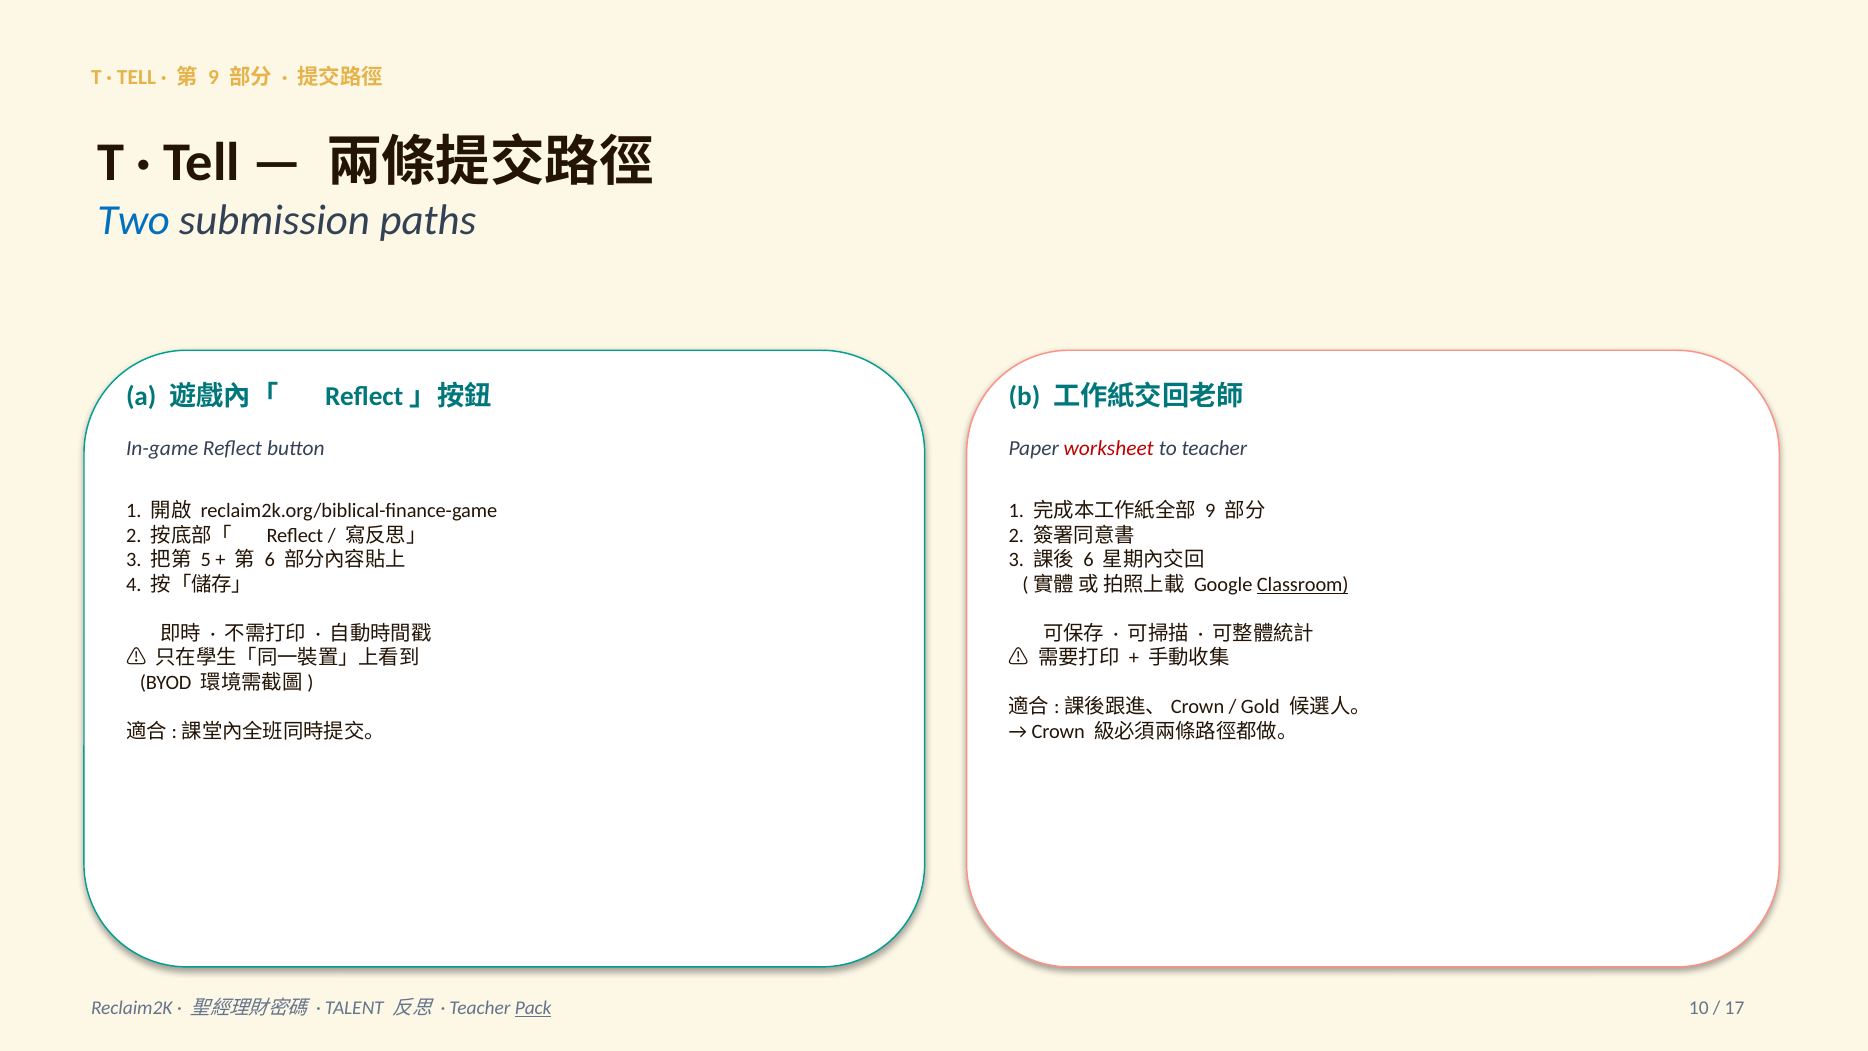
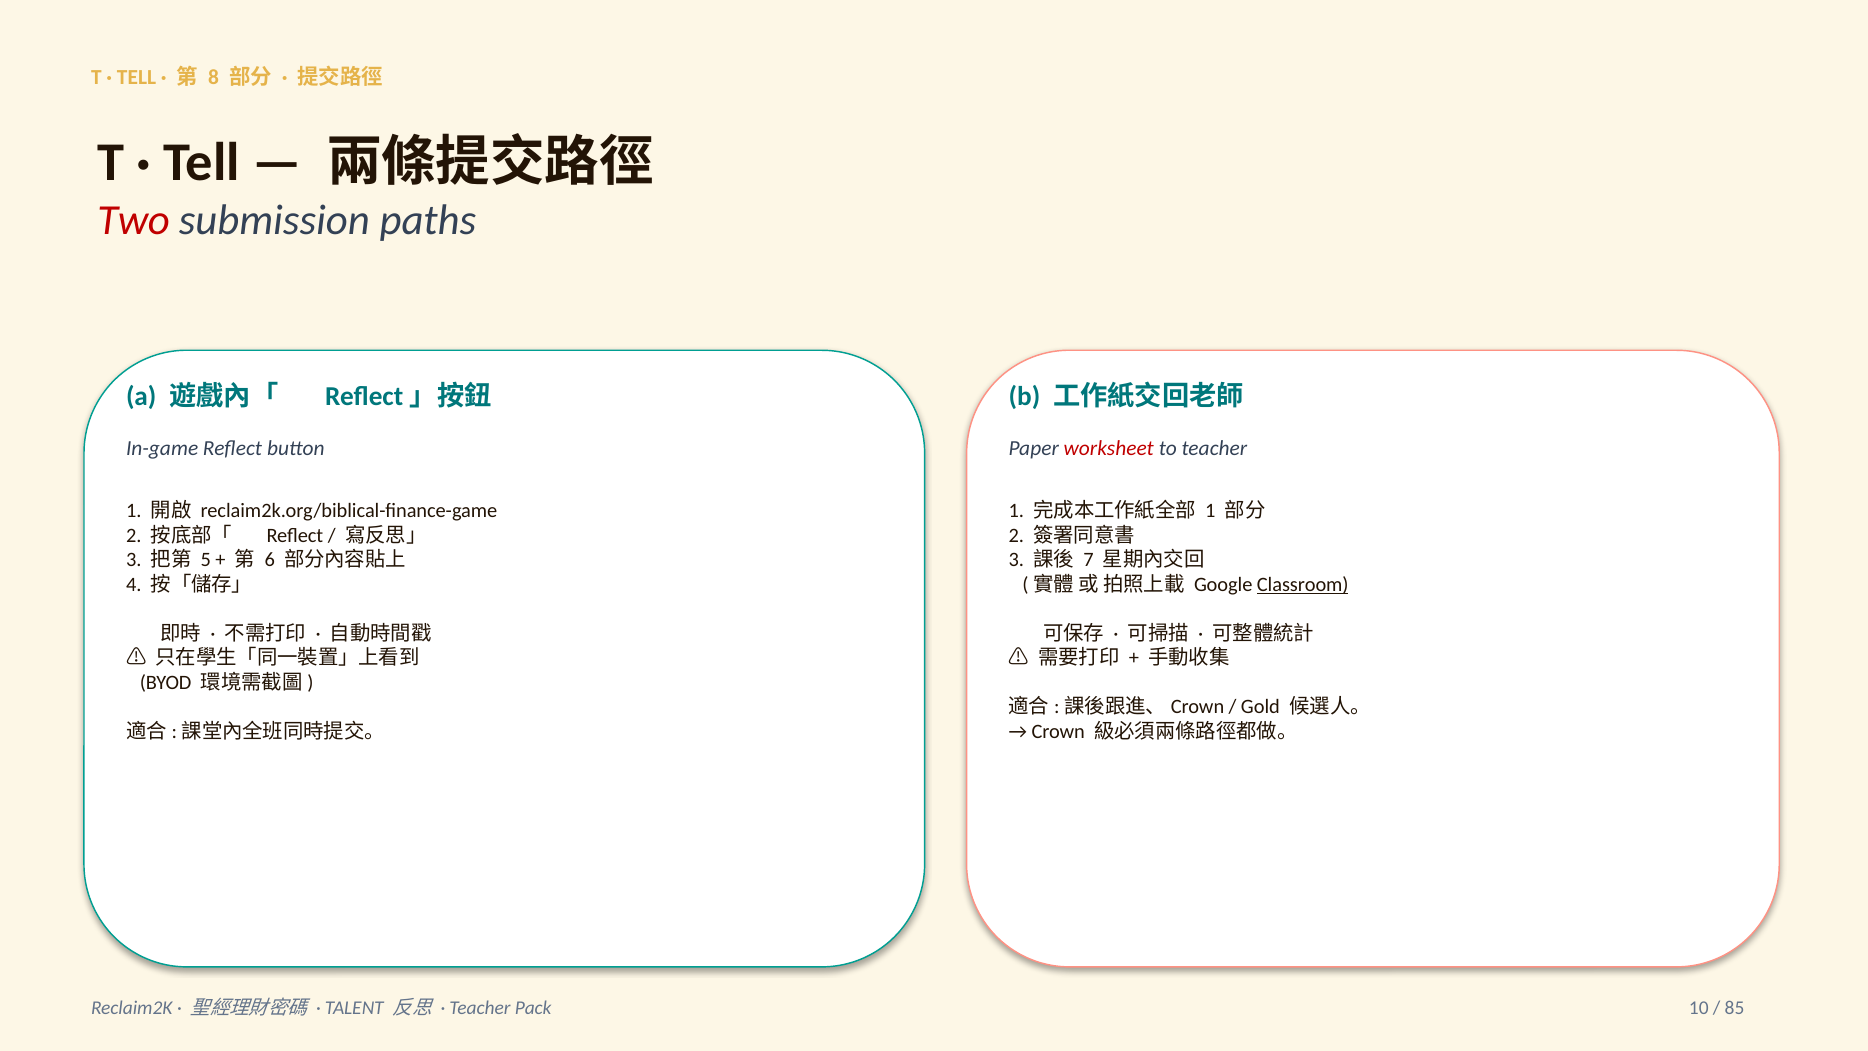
9: 9 -> 8 (214, 77)
Two colour: blue -> red (134, 220)
9: 9 -> 1 (1210, 511)
6: 6 -> 7 (1088, 560)
Pack underline: present -> none (533, 1008)
17: 17 -> 85 (1735, 1008)
